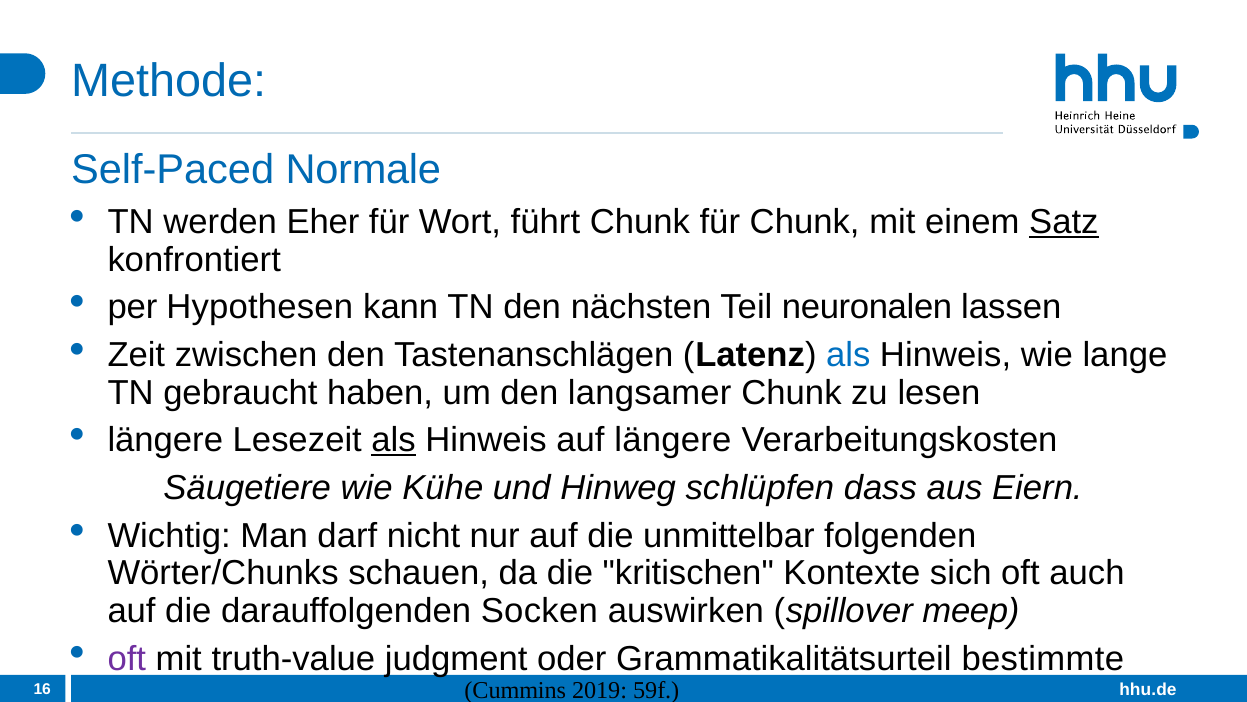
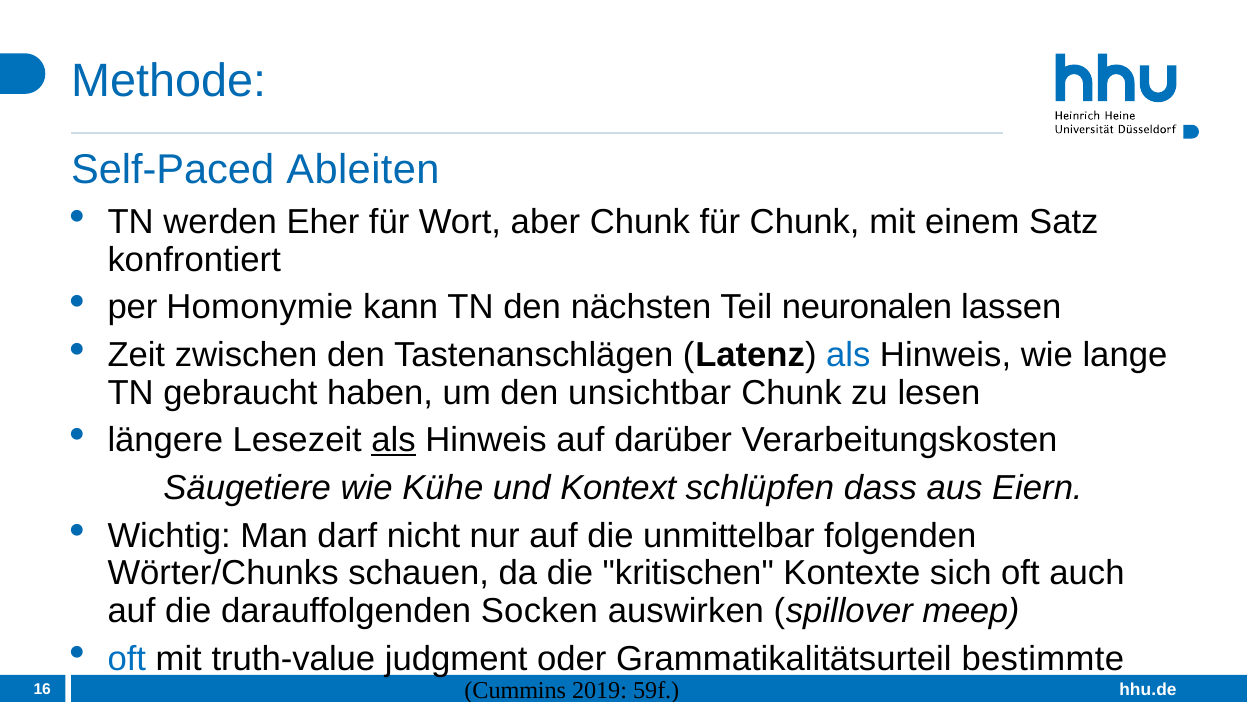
Normale: Normale -> Ableiten (363, 170)
führt: führt -> aber (545, 222)
Satz underline: present -> none (1064, 222)
Hypothesen: Hypothesen -> Homonymie (260, 308)
langsamer: langsamer -> unsichtbar (650, 393)
auf längere: längere -> darüber (673, 441)
Hinweg: Hinweg -> Kontext (618, 488)
oft colour: purple -> blue (127, 659)
